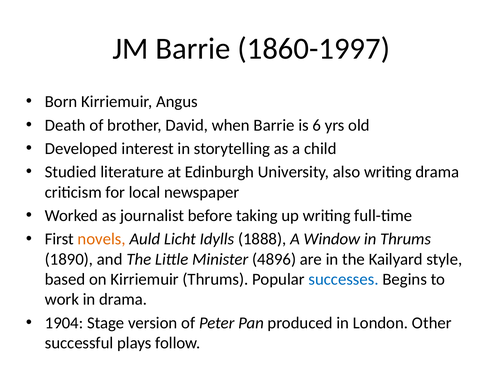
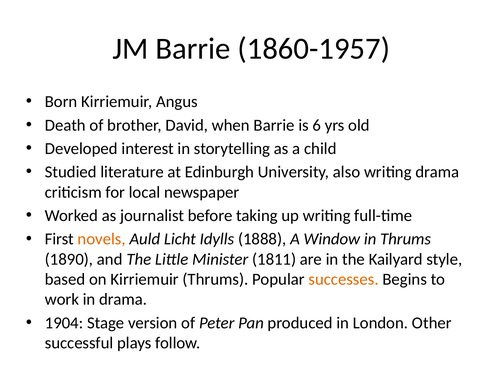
1860-1997: 1860-1997 -> 1860-1957 (314, 49)
4896: 4896 -> 1811 (274, 259)
successes colour: blue -> orange (344, 279)
